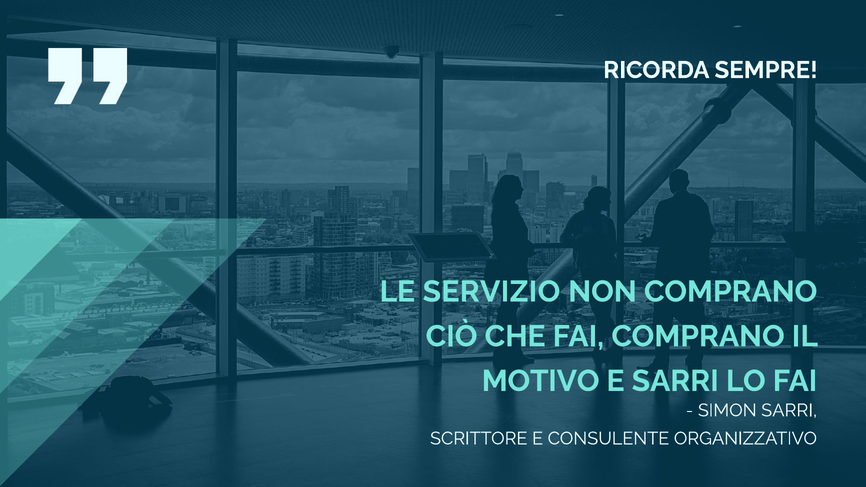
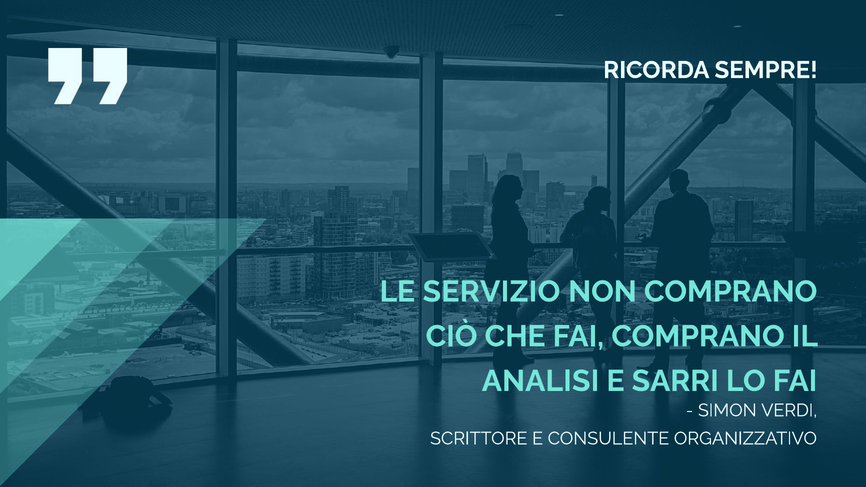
MOTIVO: MOTIVO -> ANALISI (540, 381)
SIMON SARRI: SARRI -> VERDI (789, 410)
